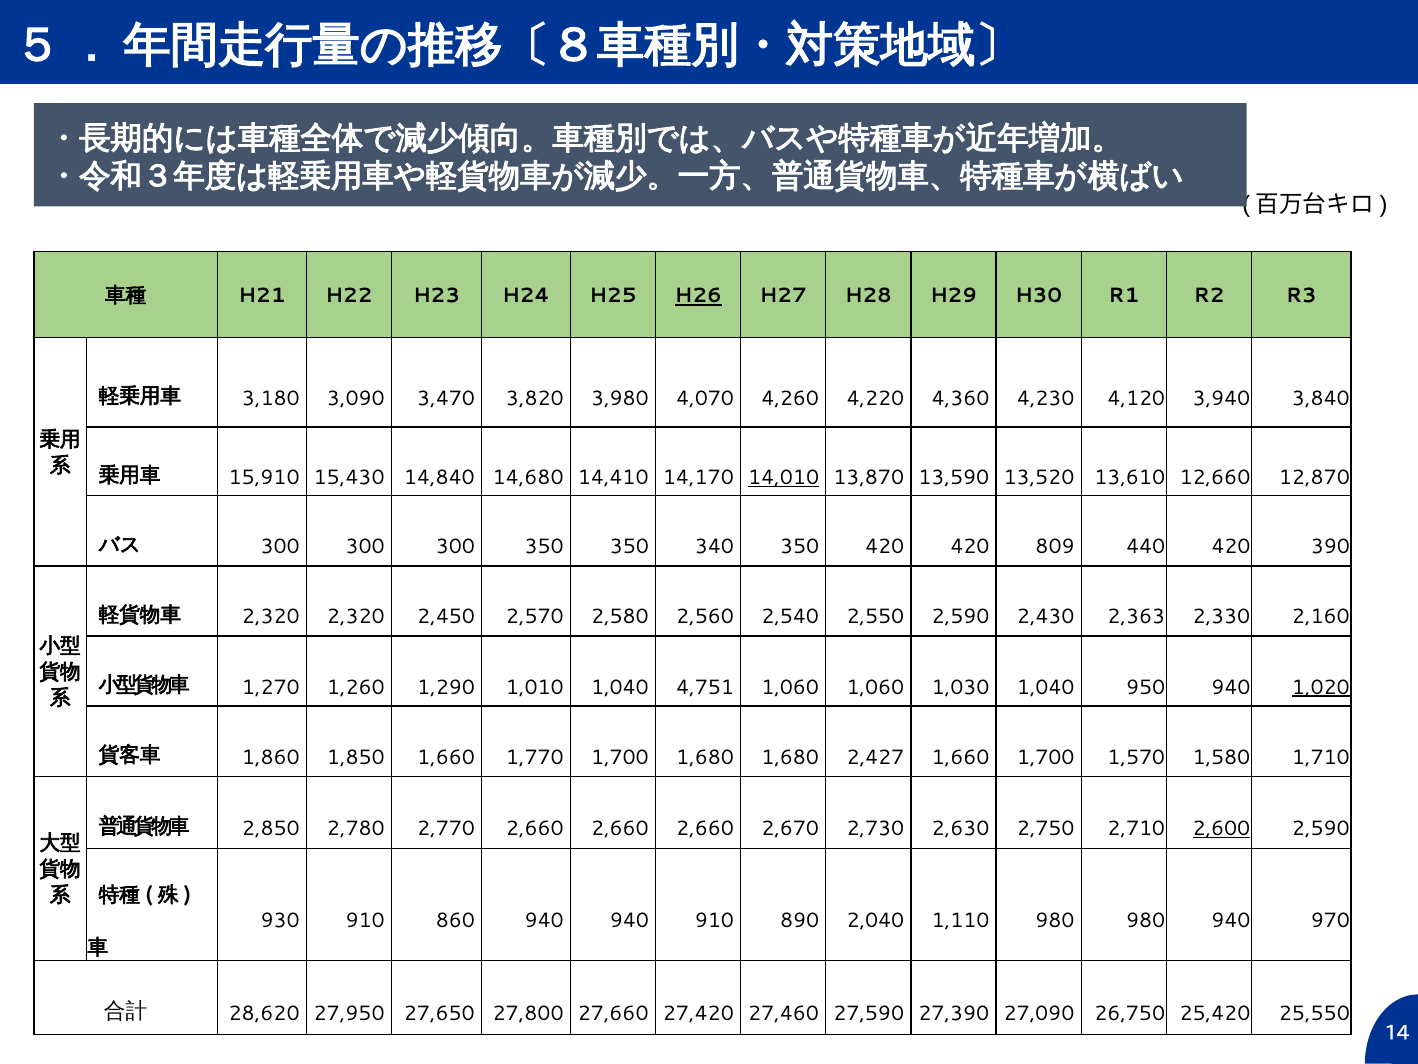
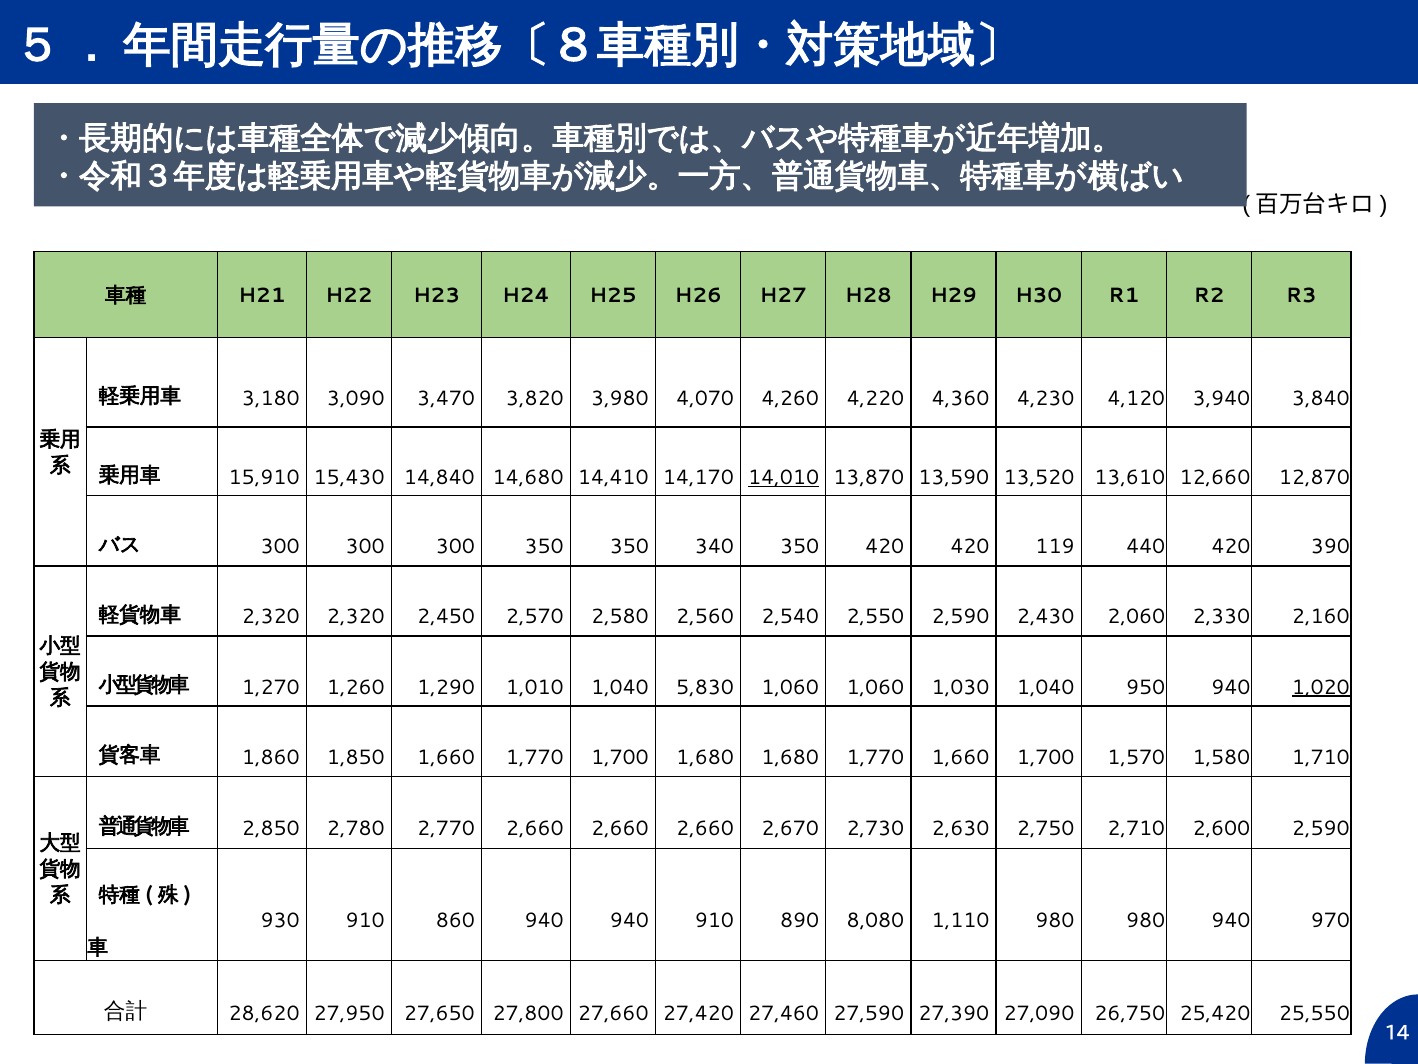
H26 underline: present -> none (698, 296)
809: 809 -> 119 (1055, 547)
2,363: 2,363 -> 2,060 (1136, 617)
4,751: 4,751 -> 5,830 (705, 687)
1,680 2,427: 2,427 -> 1,770 (875, 757)
2,600 underline: present -> none (1221, 828)
2,040: 2,040 -> 8,080 (875, 920)
